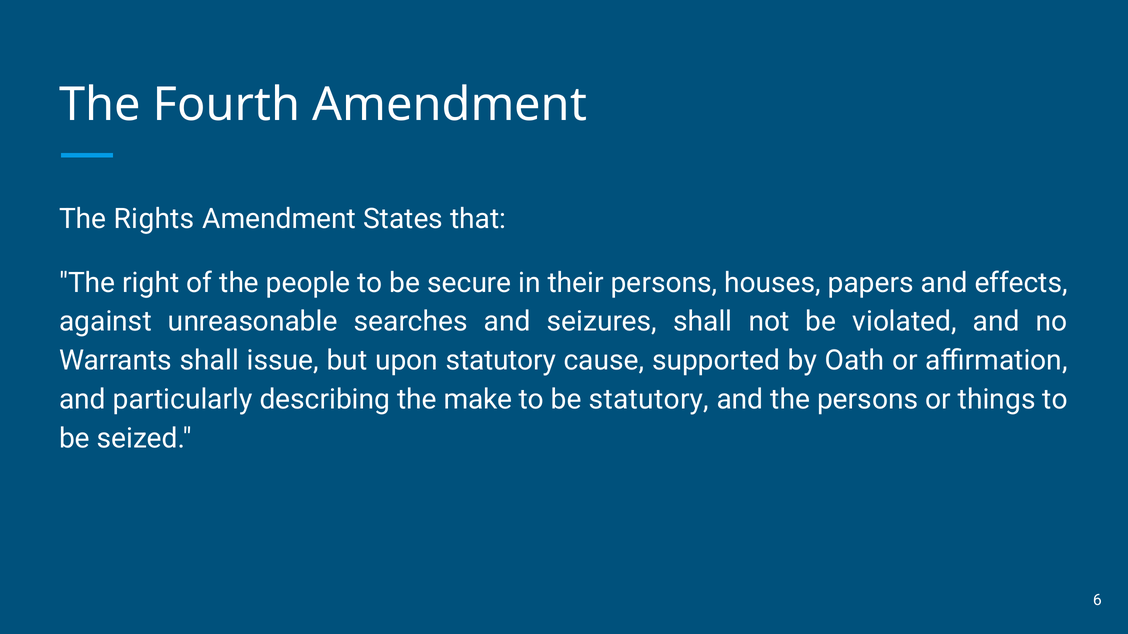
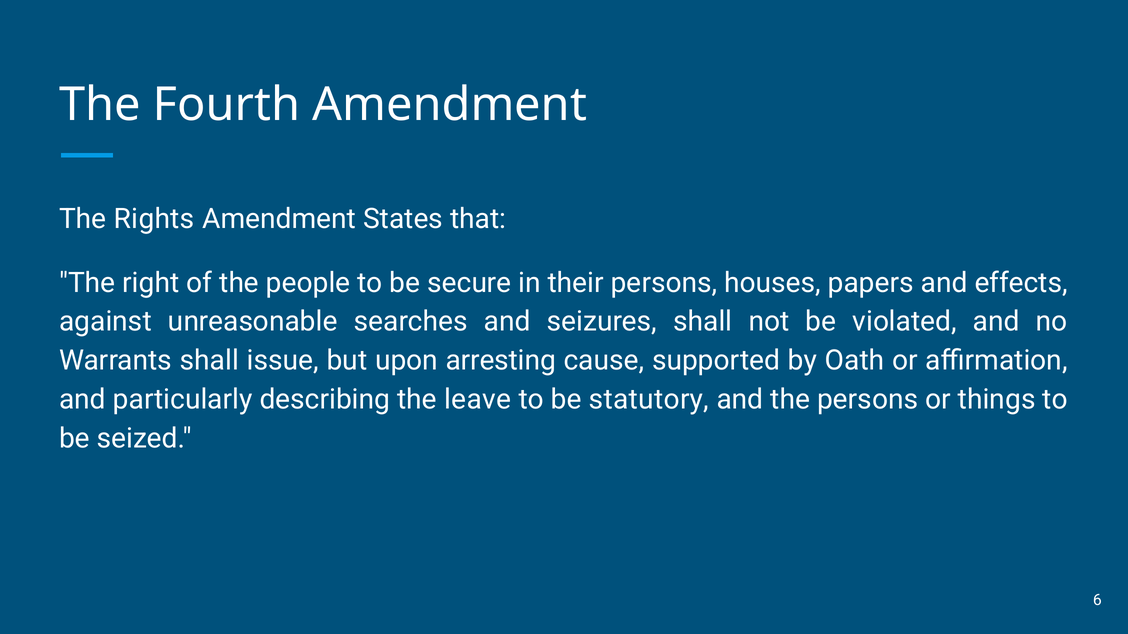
upon statutory: statutory -> arresting (501, 361)
make: make -> leave (478, 400)
